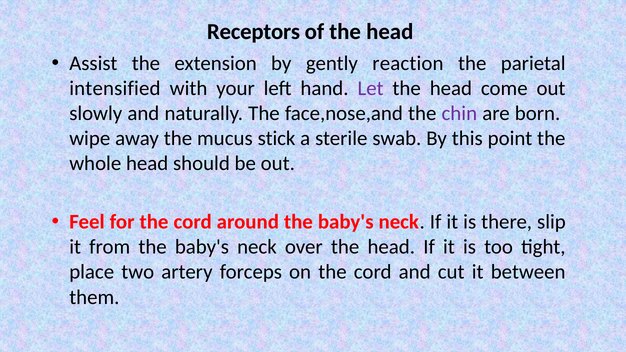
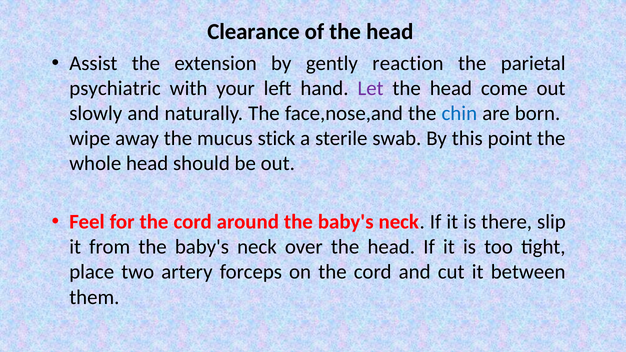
Receptors: Receptors -> Clearance (253, 32)
intensified: intensified -> psychiatric (115, 88)
chin colour: purple -> blue (459, 113)
